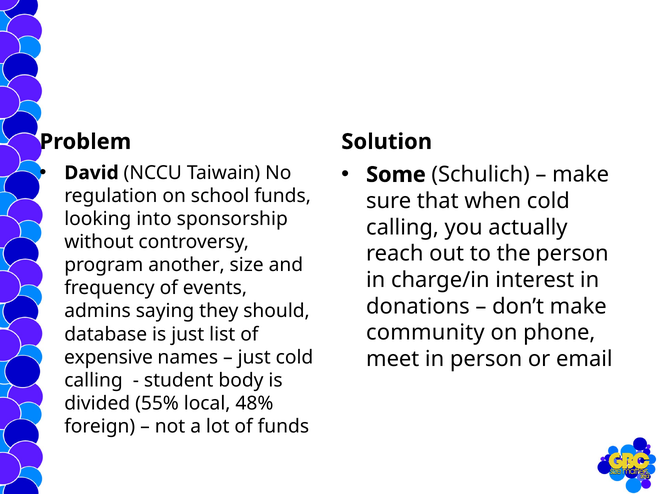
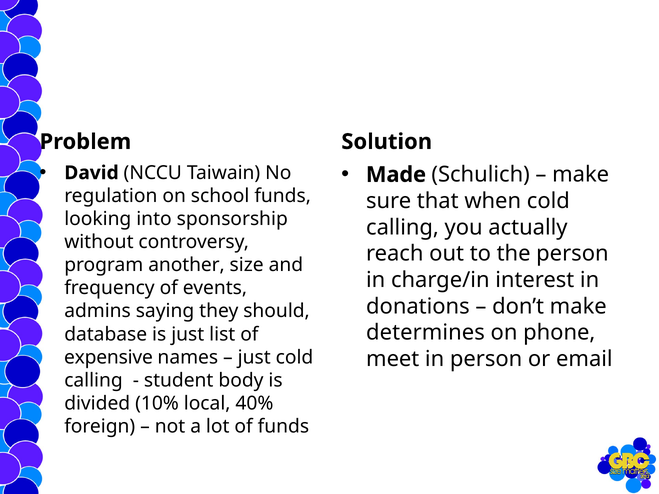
Some: Some -> Made (396, 175)
community: community -> determines (425, 333)
55%: 55% -> 10% (157, 404)
48%: 48% -> 40% (254, 404)
